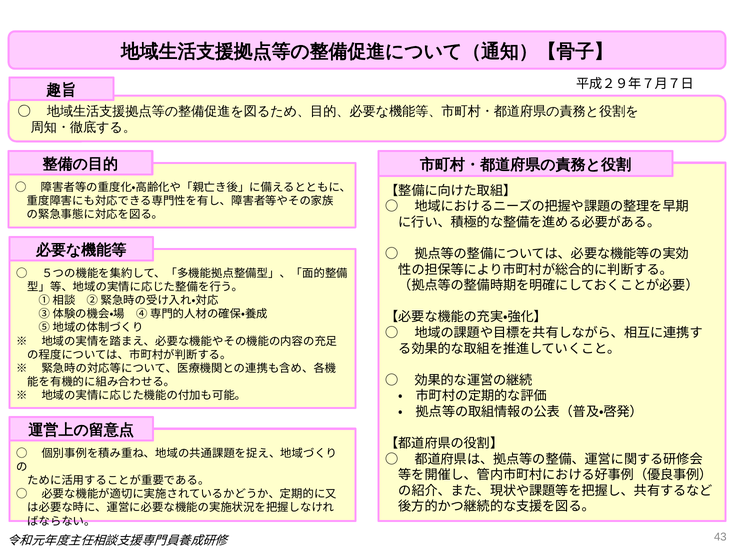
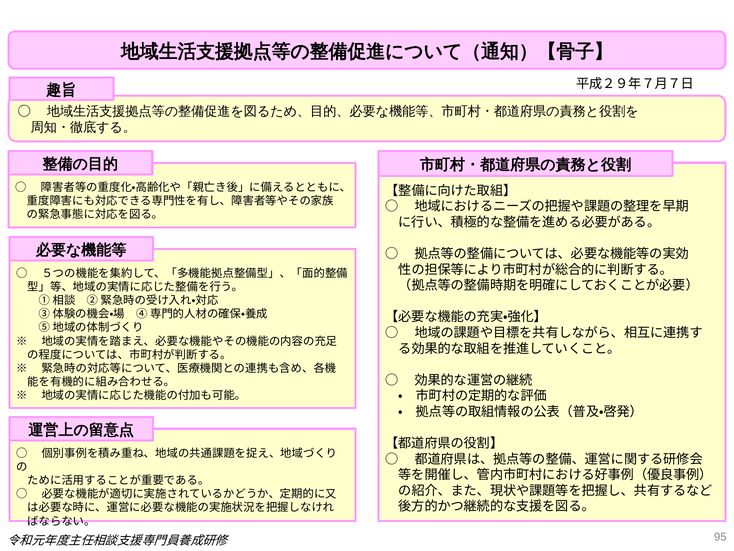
43: 43 -> 95 (720, 537)
